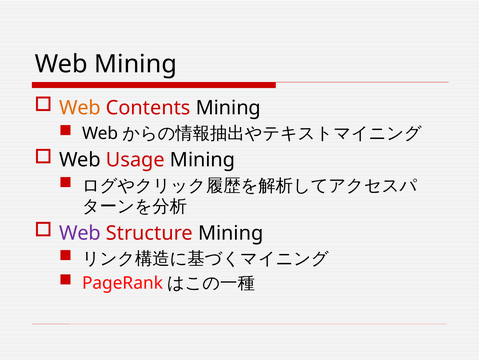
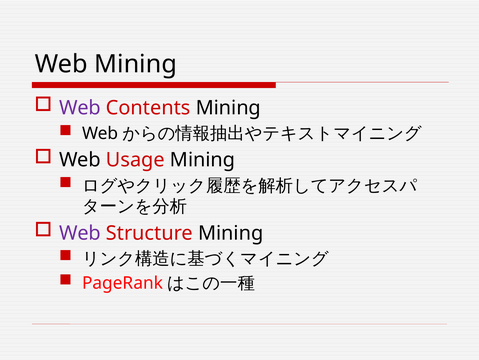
Web colour: orange -> purple (80, 108)
